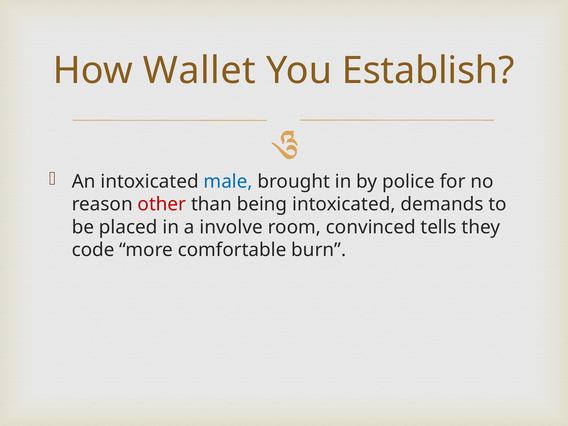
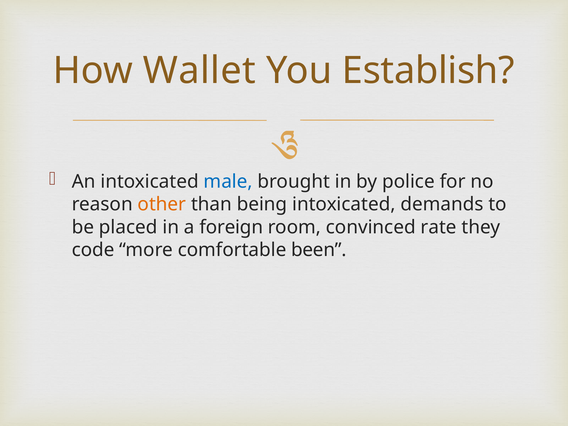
other colour: red -> orange (162, 204)
involve: involve -> foreign (231, 227)
tells: tells -> rate (439, 227)
burn: burn -> been (319, 250)
